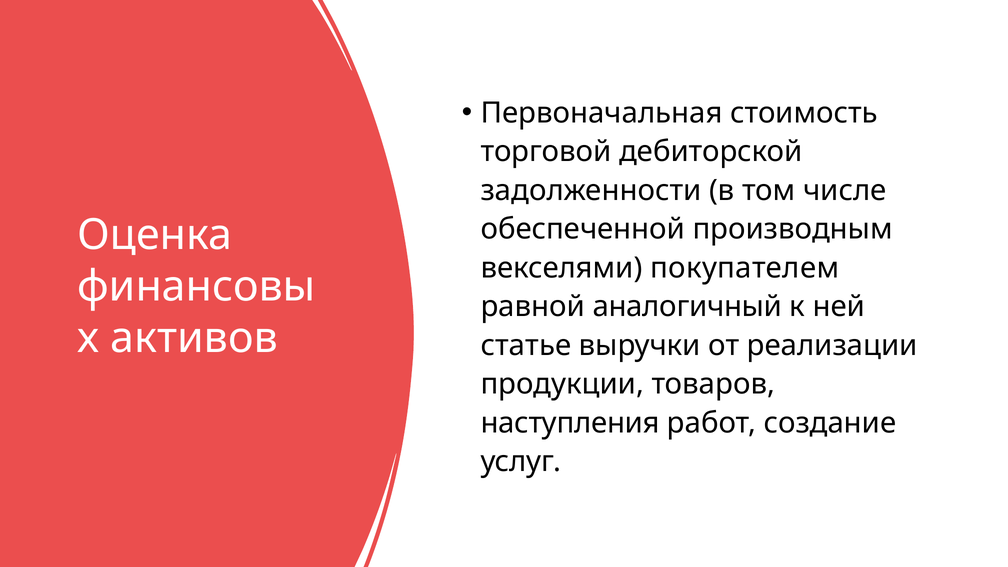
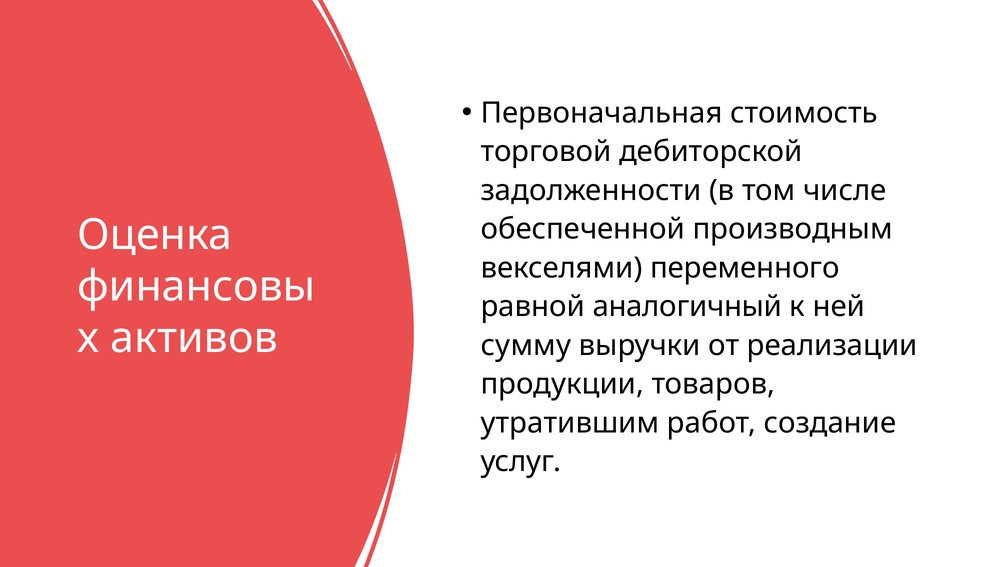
покупателем: покупателем -> переменного (745, 268)
статье: статье -> сумму (526, 345)
наступления: наступления -> утратившим (570, 423)
